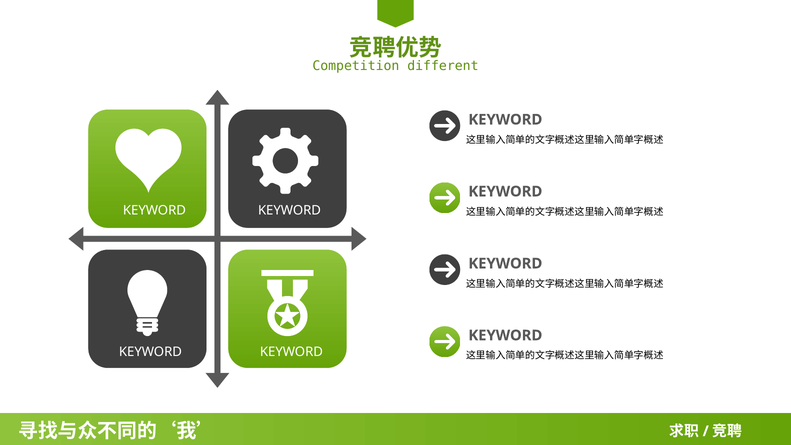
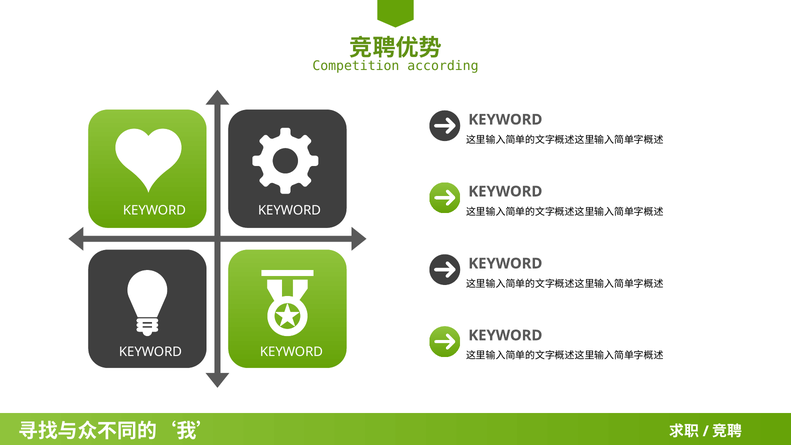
different: different -> according (443, 66)
